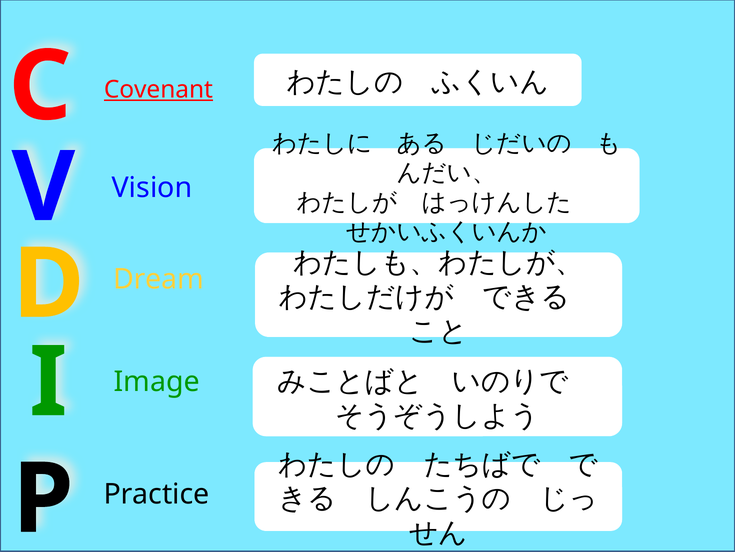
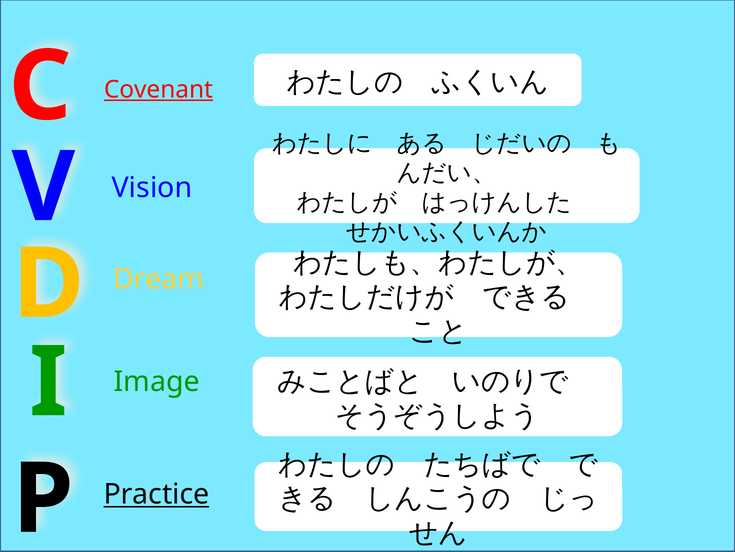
Practice underline: none -> present (156, 494)
